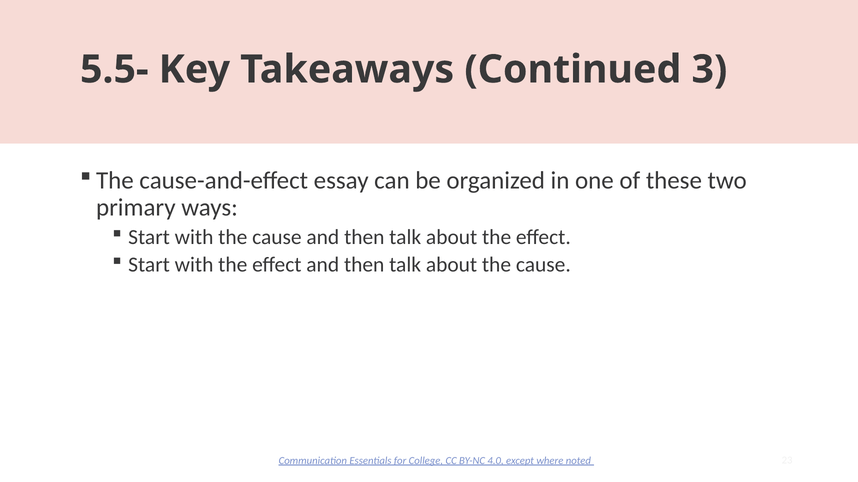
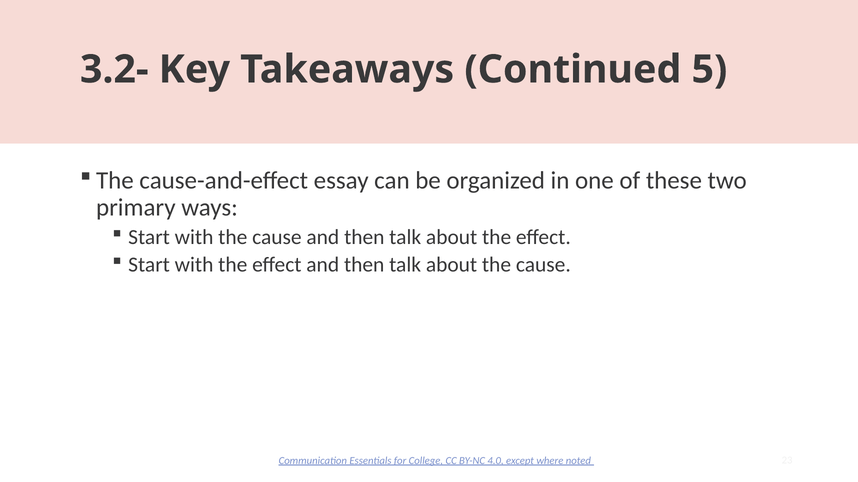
5.5-: 5.5- -> 3.2- (114, 70)
3: 3 -> 5 (709, 70)
